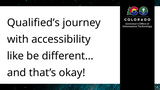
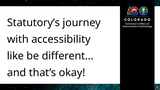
Qualified’s: Qualified’s -> Statutory’s (33, 23)
